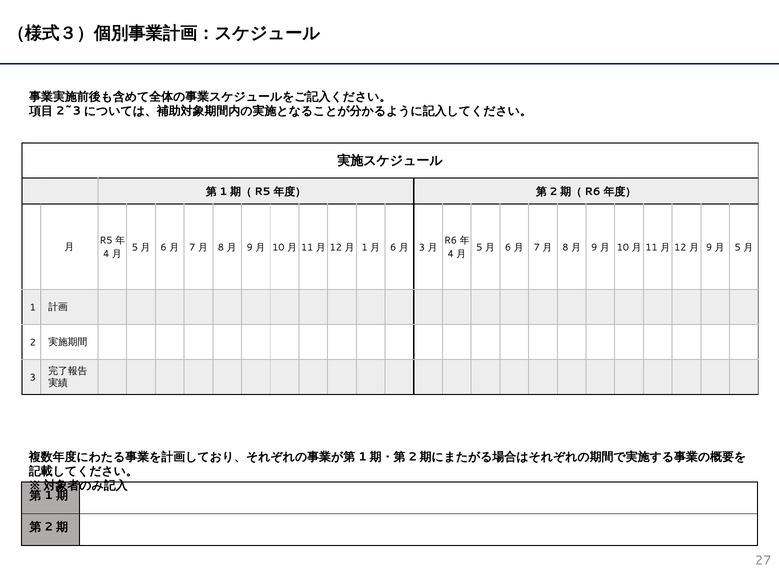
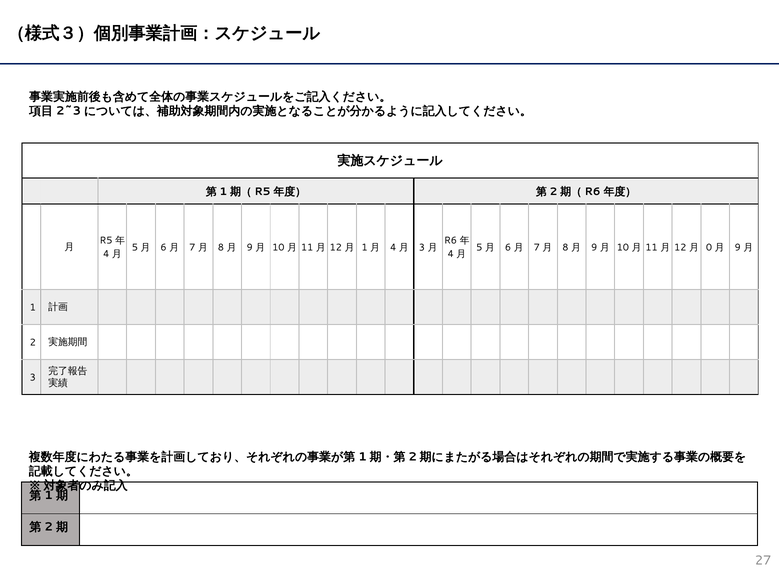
6: 6 -> 4 (393, 247)
9: 9 -> 0 (709, 247)
5: 5 -> 9 (738, 247)
